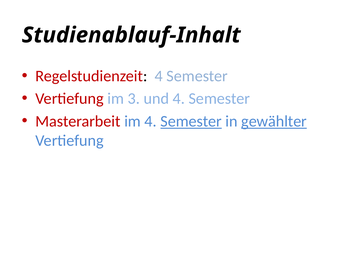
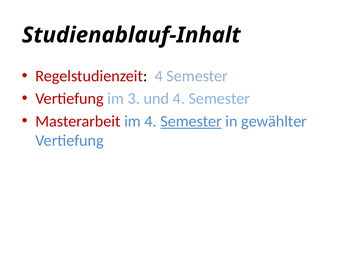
gewählter underline: present -> none (274, 121)
